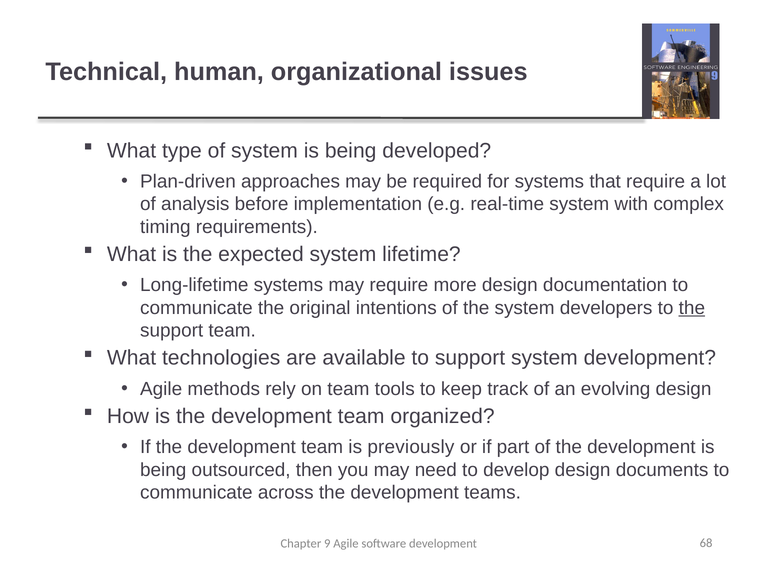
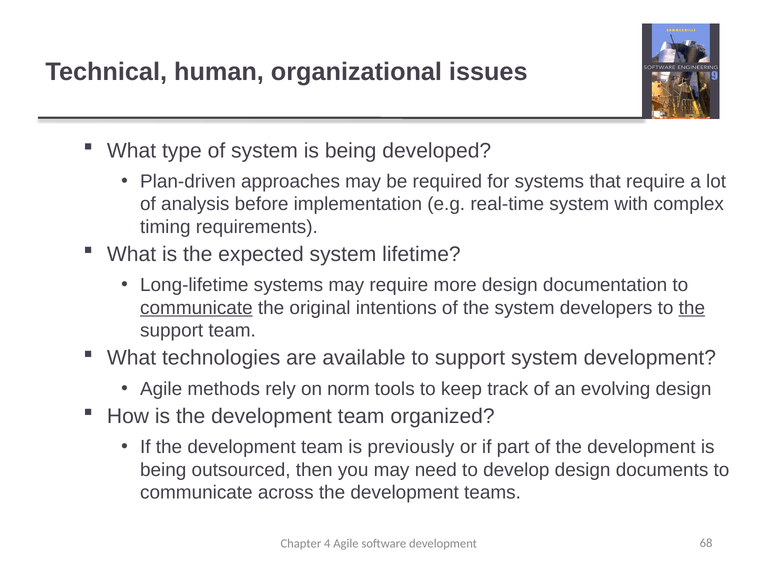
communicate underline: none -> present (196, 308)
on team: team -> norm (349, 389)
9: 9 -> 4 (327, 543)
